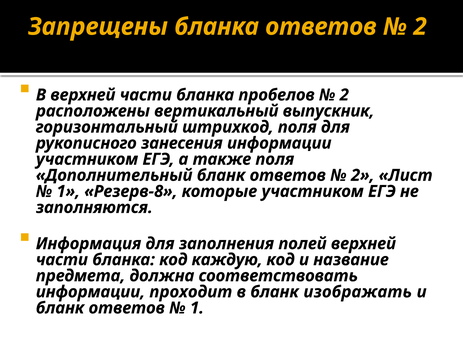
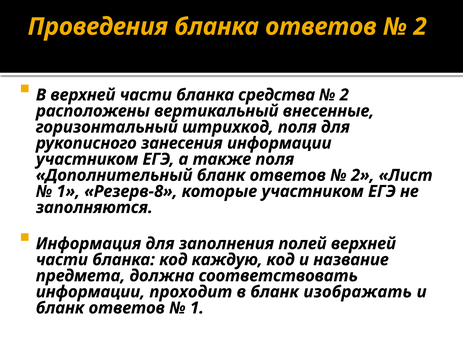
Запрещены: Запрещены -> Проведения (98, 27)
пробелов: пробелов -> средства (277, 95)
выпускник: выпускник -> внесенные (328, 111)
